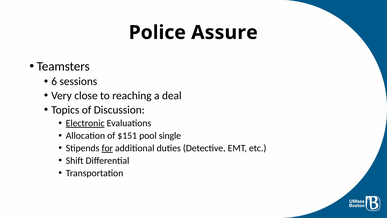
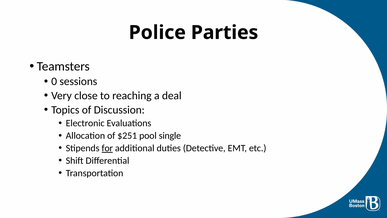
Assure: Assure -> Parties (225, 33)
6: 6 -> 0 (54, 81)
Electronic underline: present -> none (85, 123)
$151: $151 -> $251 (127, 136)
